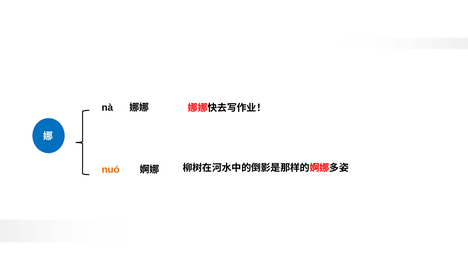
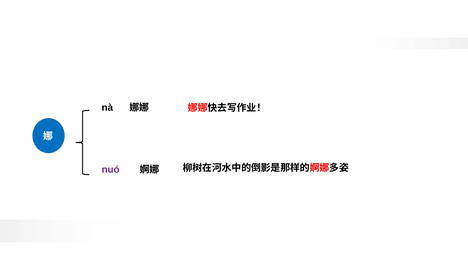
nuó colour: orange -> purple (111, 170)
